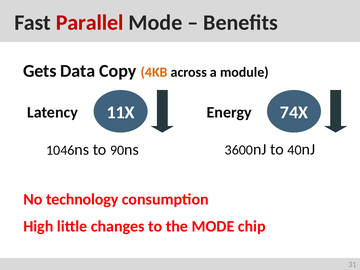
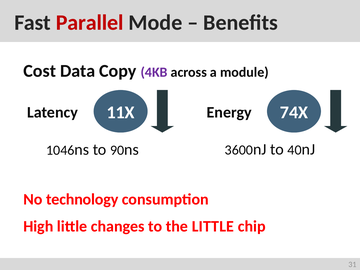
Gets: Gets -> Cost (40, 71)
4KB colour: orange -> purple (154, 72)
the MODE: MODE -> LITTLE (213, 226)
